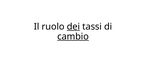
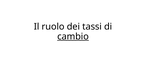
dei underline: present -> none (73, 27)
